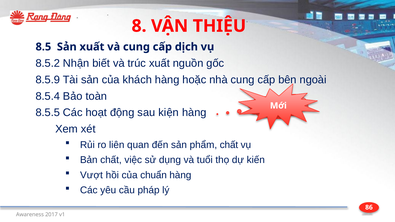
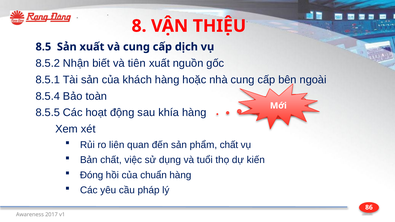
trúc: trúc -> tiên (137, 63)
8.5.9: 8.5.9 -> 8.5.1 (48, 80)
kiện: kiện -> khía (169, 113)
Vượt: Vượt -> Đóng (92, 175)
